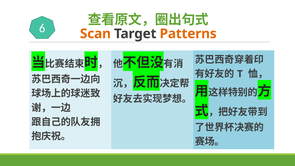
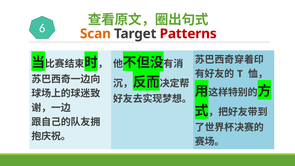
Patterns colour: orange -> red (188, 34)
